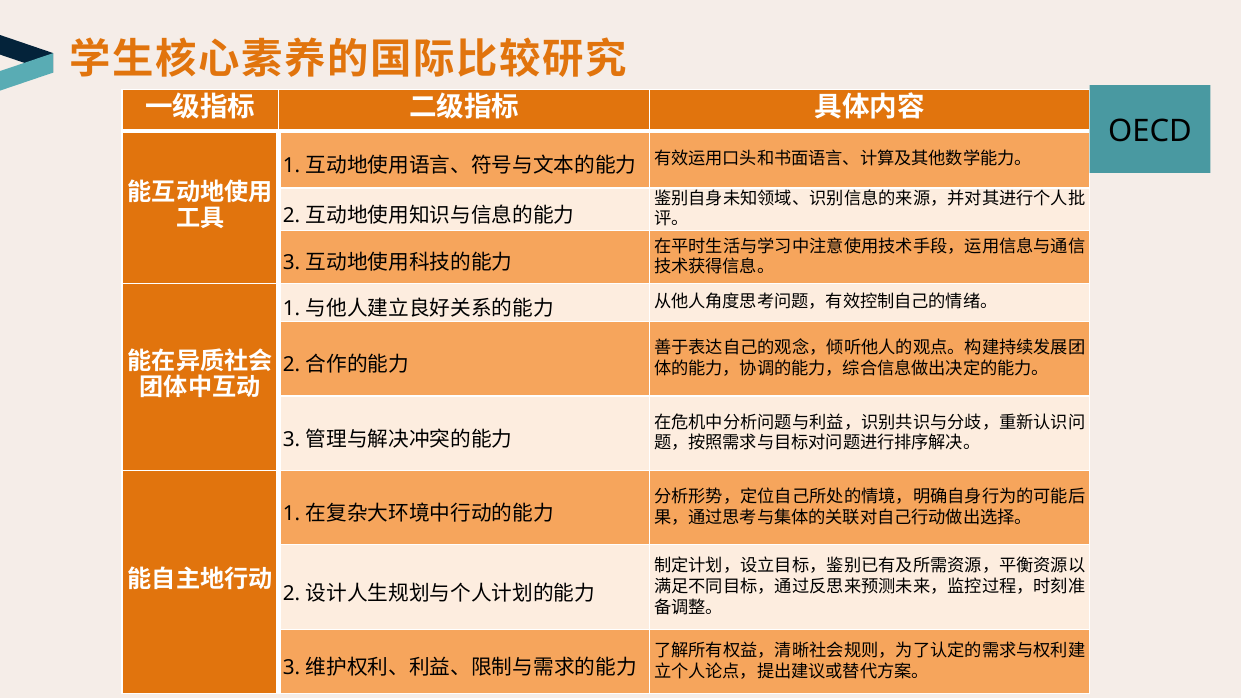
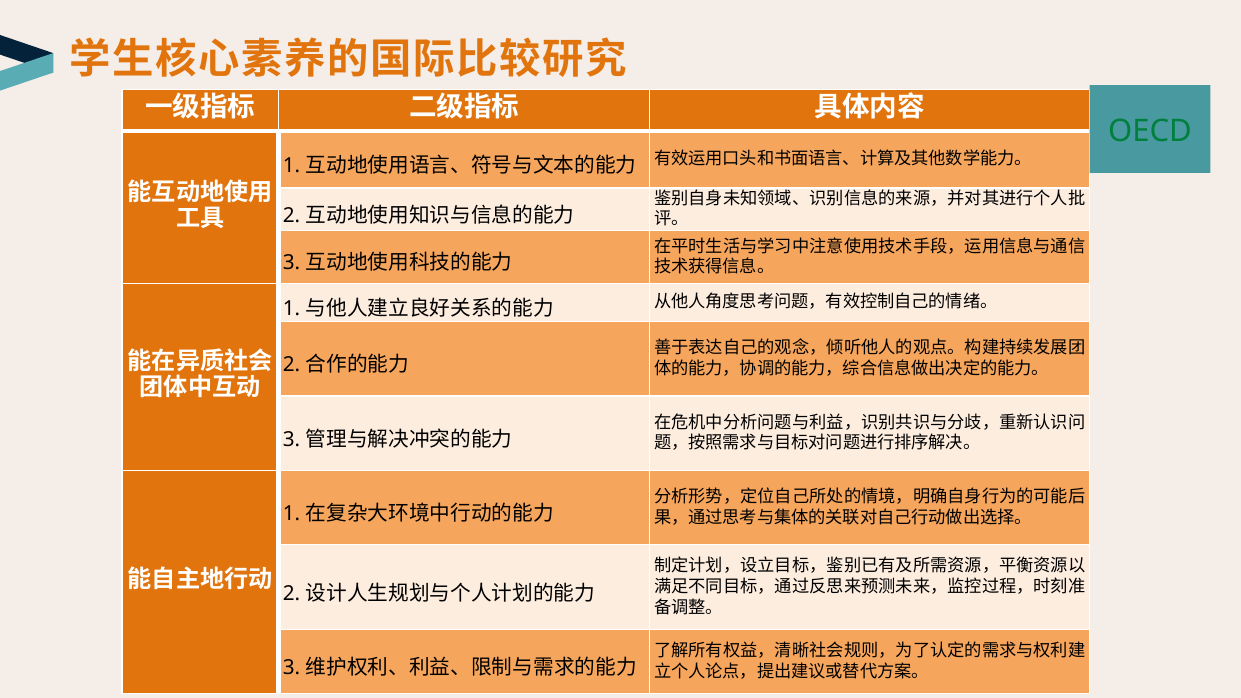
OECD colour: black -> green (1150, 131)
